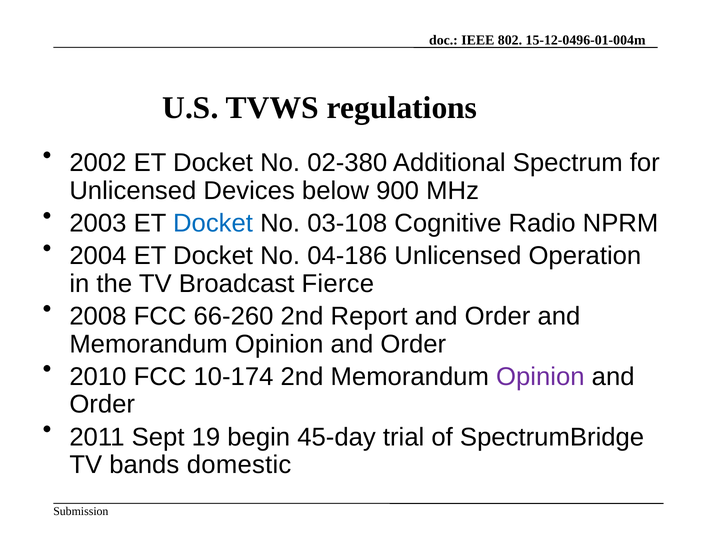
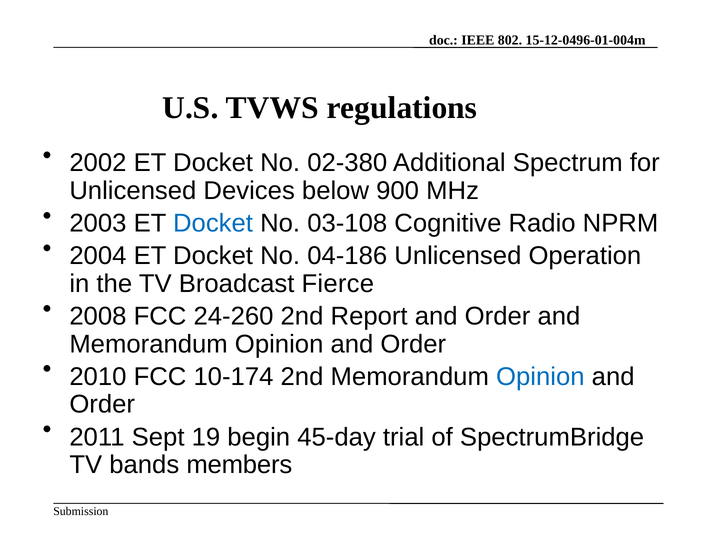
66-260: 66-260 -> 24-260 (233, 316)
Opinion colour: purple -> blue (540, 377)
domestic: domestic -> members (239, 465)
